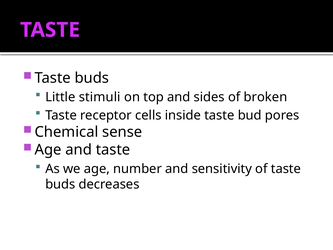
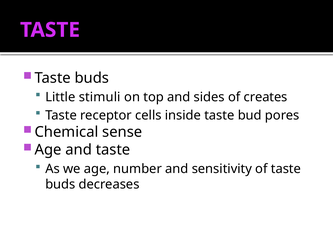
broken: broken -> creates (266, 97)
